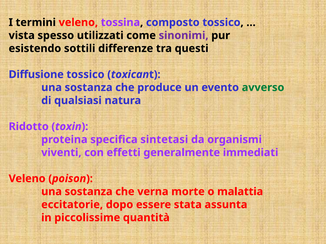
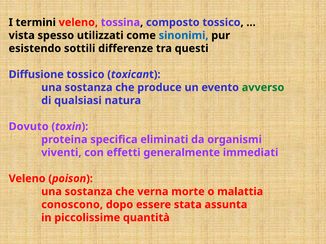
sinonimi colour: purple -> blue (184, 35)
Ridotto: Ridotto -> Dovuto (29, 127)
sintetasi: sintetasi -> eliminati (164, 140)
eccitatorie: eccitatorie -> conoscono (72, 205)
